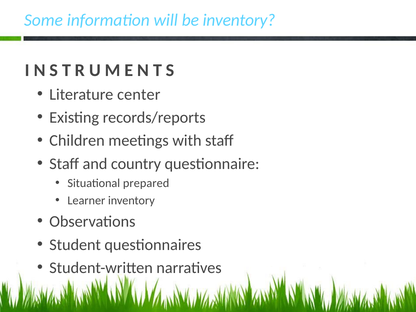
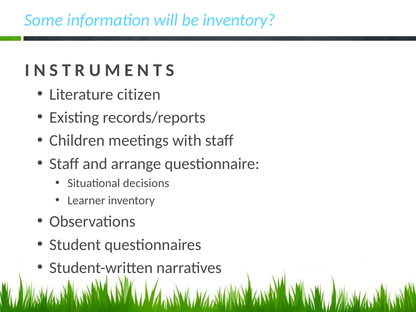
center: center -> citizen (139, 94)
country: country -> arrange (136, 164)
prepared: prepared -> decisions (146, 183)
